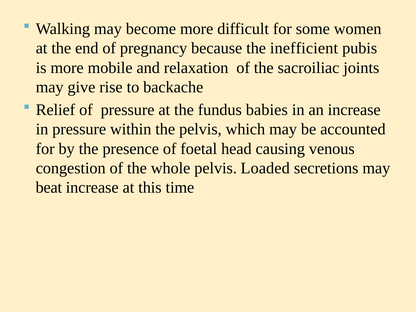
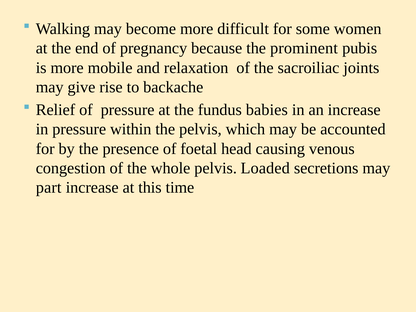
inefficient: inefficient -> prominent (304, 48)
beat: beat -> part (49, 188)
